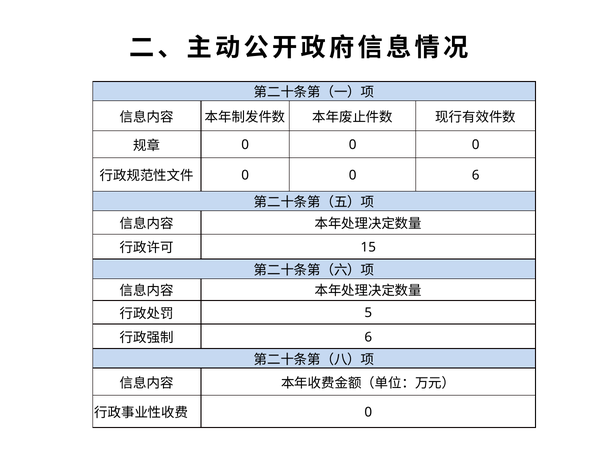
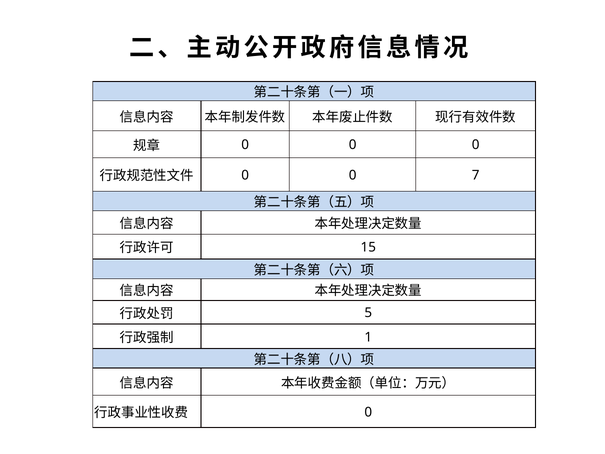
0 6: 6 -> 7 (476, 175)
6: 6 -> 1 (368, 337)
